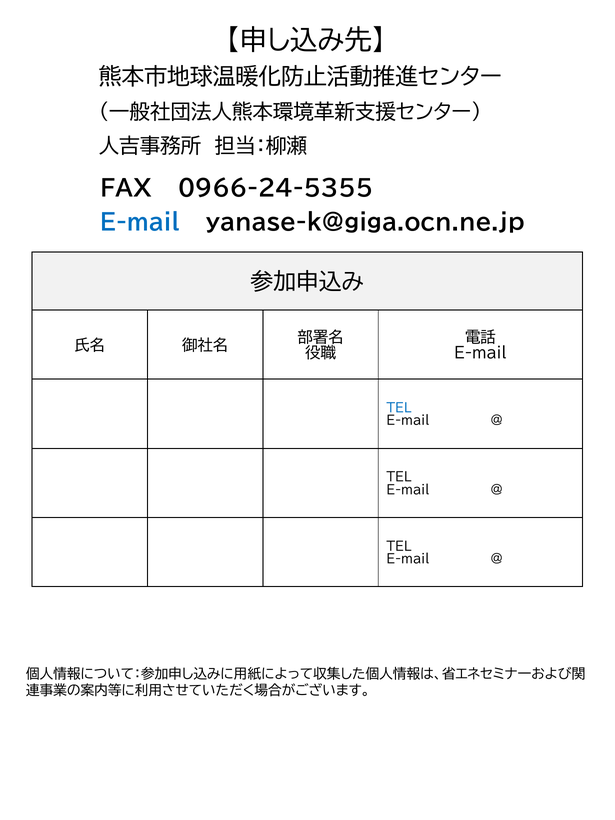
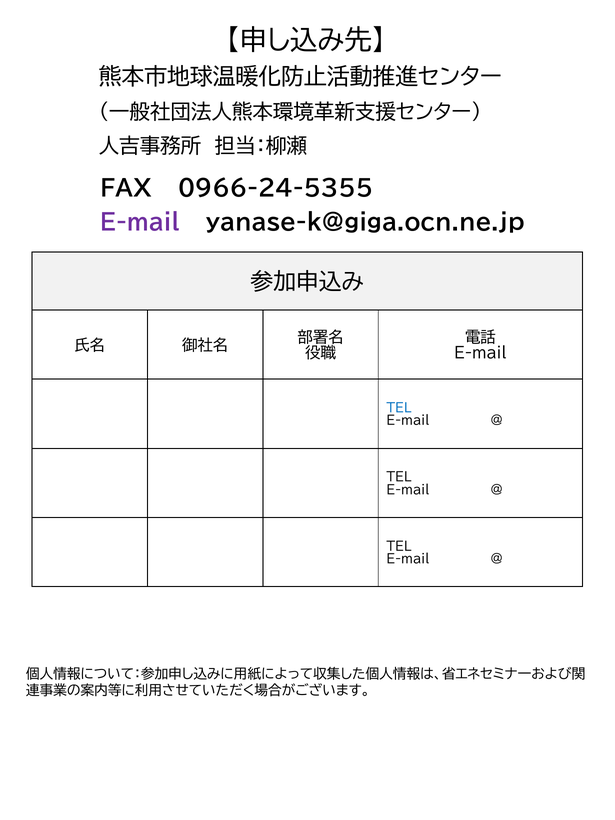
E-mail colour: blue -> purple (140, 223)
